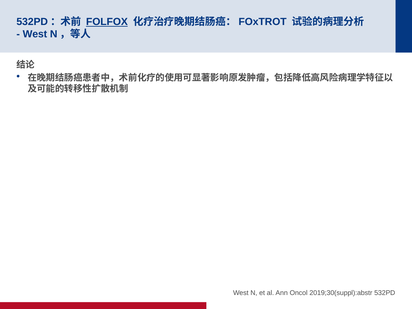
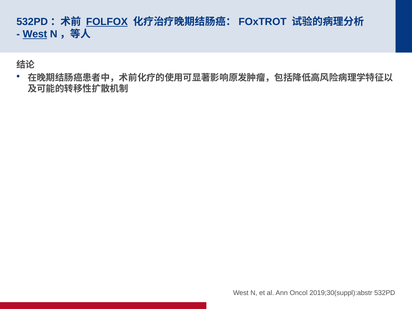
West underline: none -> present (35, 34)
